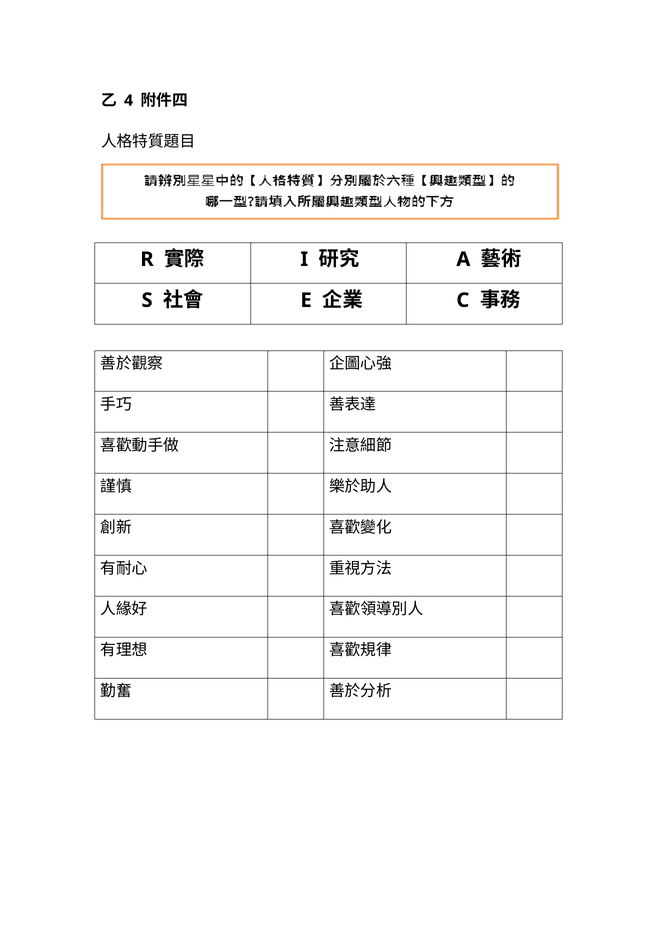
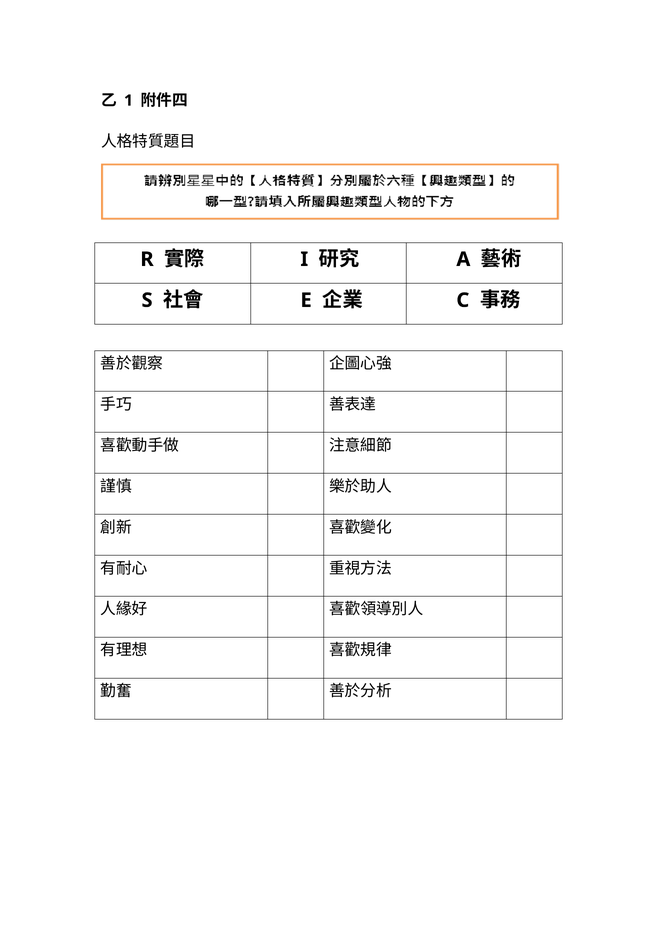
4: 4 -> 1 (129, 100)
